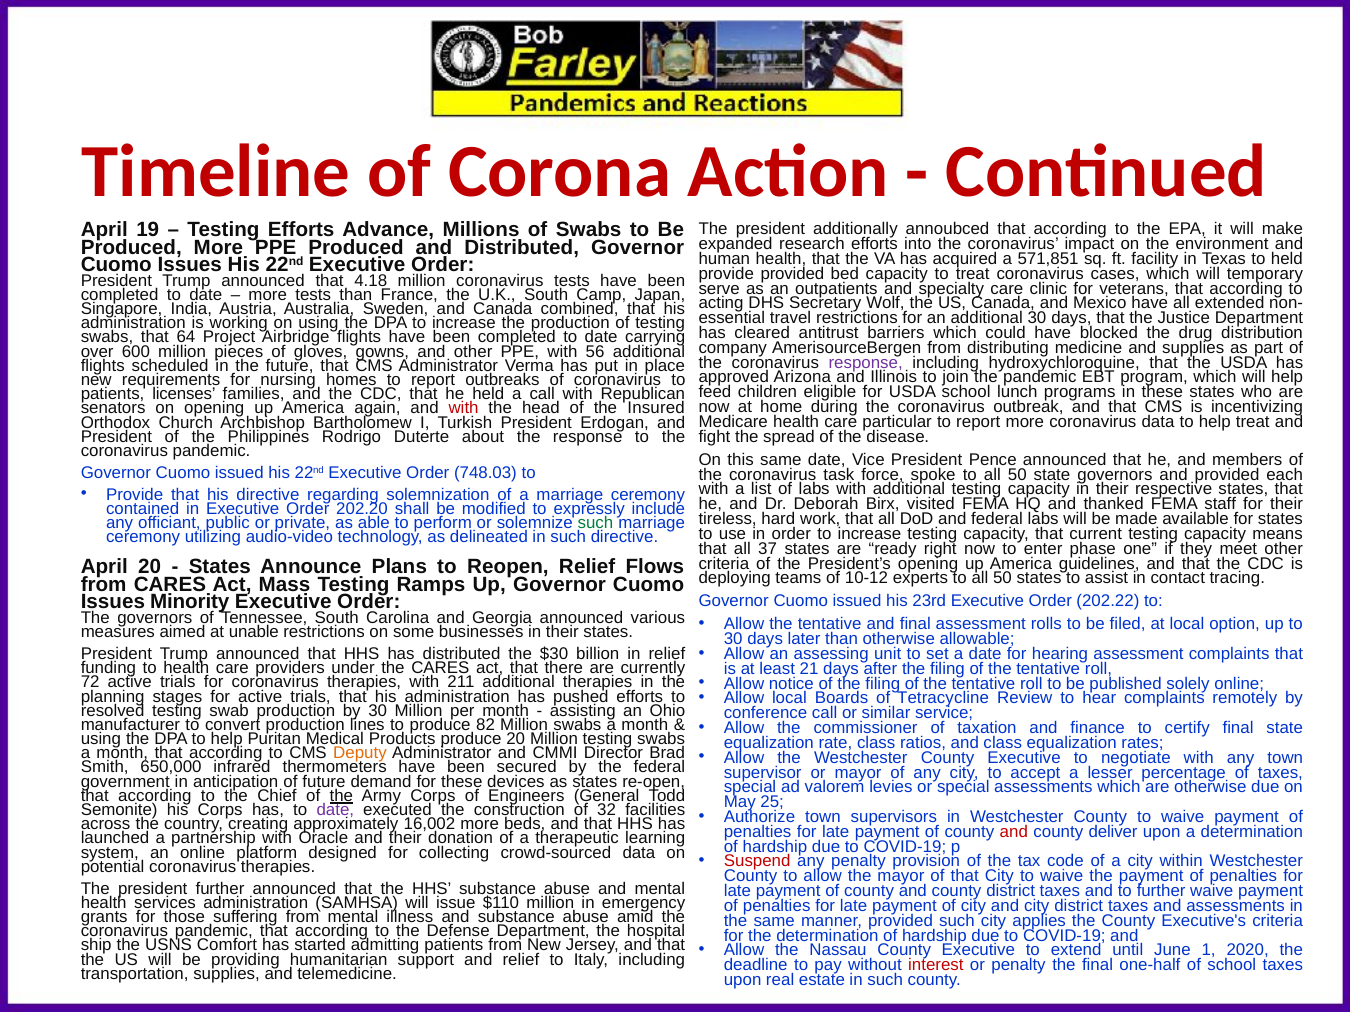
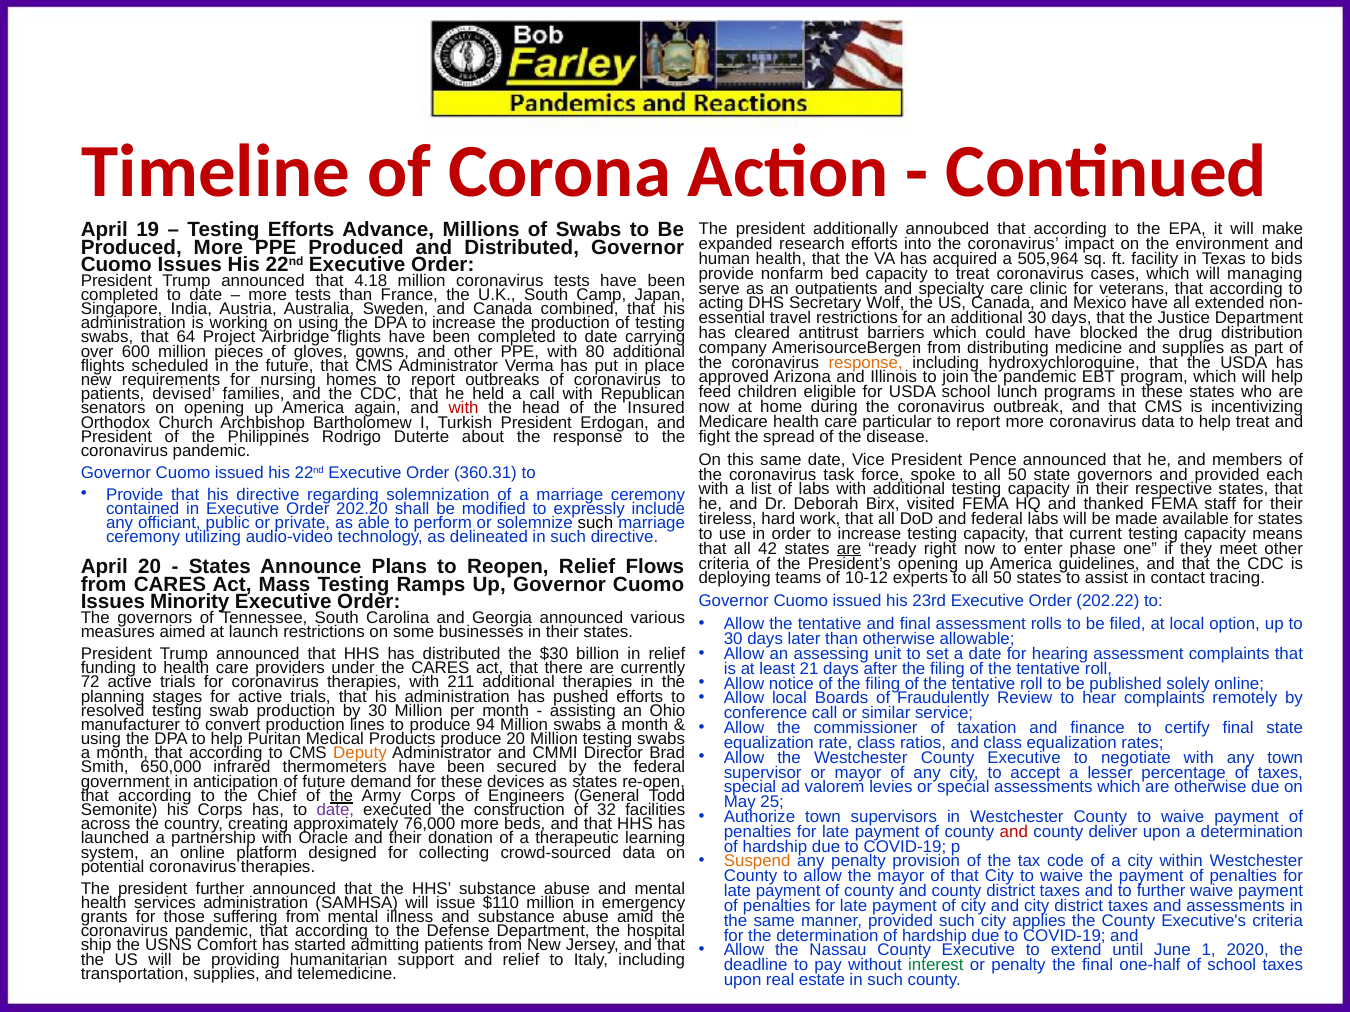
571,851: 571,851 -> 505,964 (1048, 259)
to held: held -> bids (1287, 259)
provide provided: provided -> nonfarm (792, 274)
temporary: temporary -> managing (1265, 274)
56: 56 -> 80 (595, 352)
response colour: purple -> orange (866, 363)
licenses: licenses -> devised (184, 394)
748.03: 748.03 -> 360.31 (485, 473)
such colour: green -> black (595, 523)
37: 37 -> 42 (768, 549)
are underline: none -> present (849, 549)
unable: unable -> launch (254, 632)
Tetracycline: Tetracycline -> Fraudulently (943, 699)
82: 82 -> 94 (486, 725)
16,002: 16,002 -> 76,000 (429, 825)
Suspend colour: red -> orange (757, 862)
interest colour: red -> green (936, 966)
